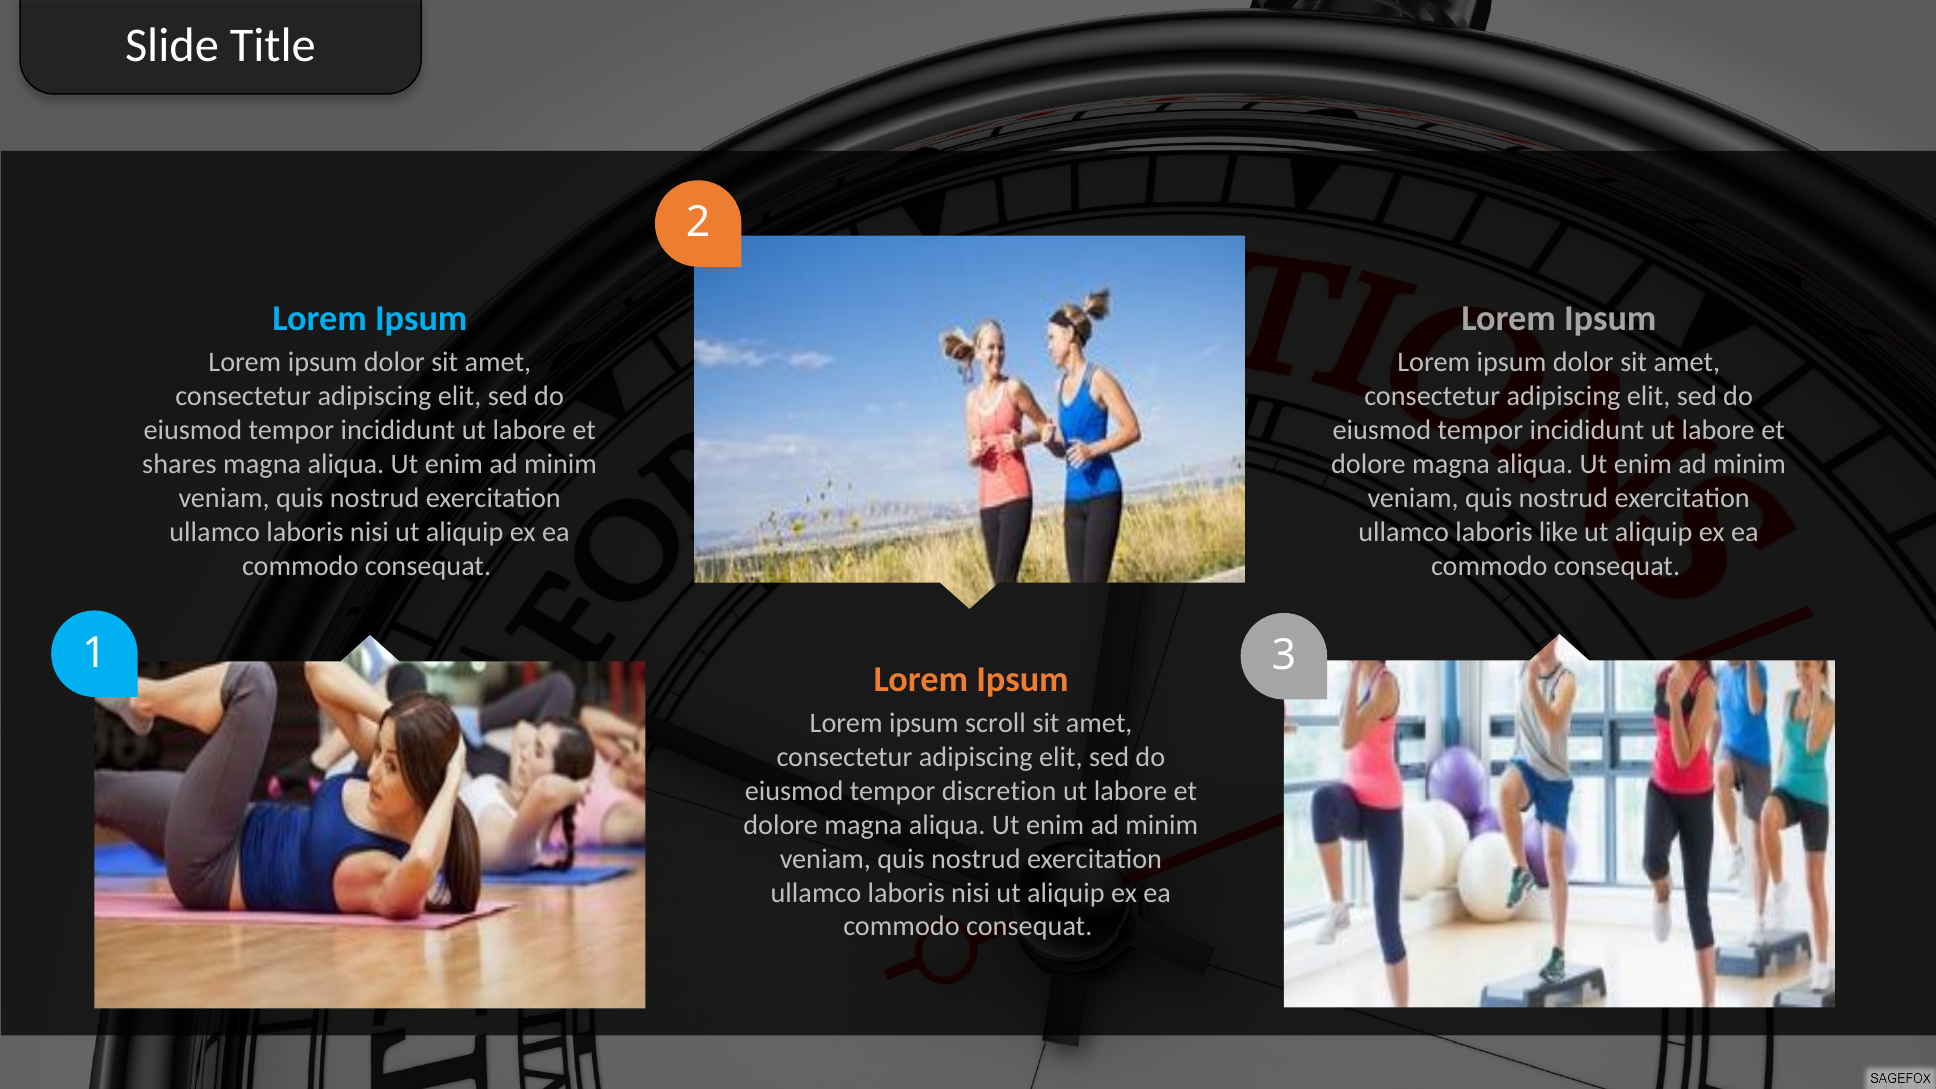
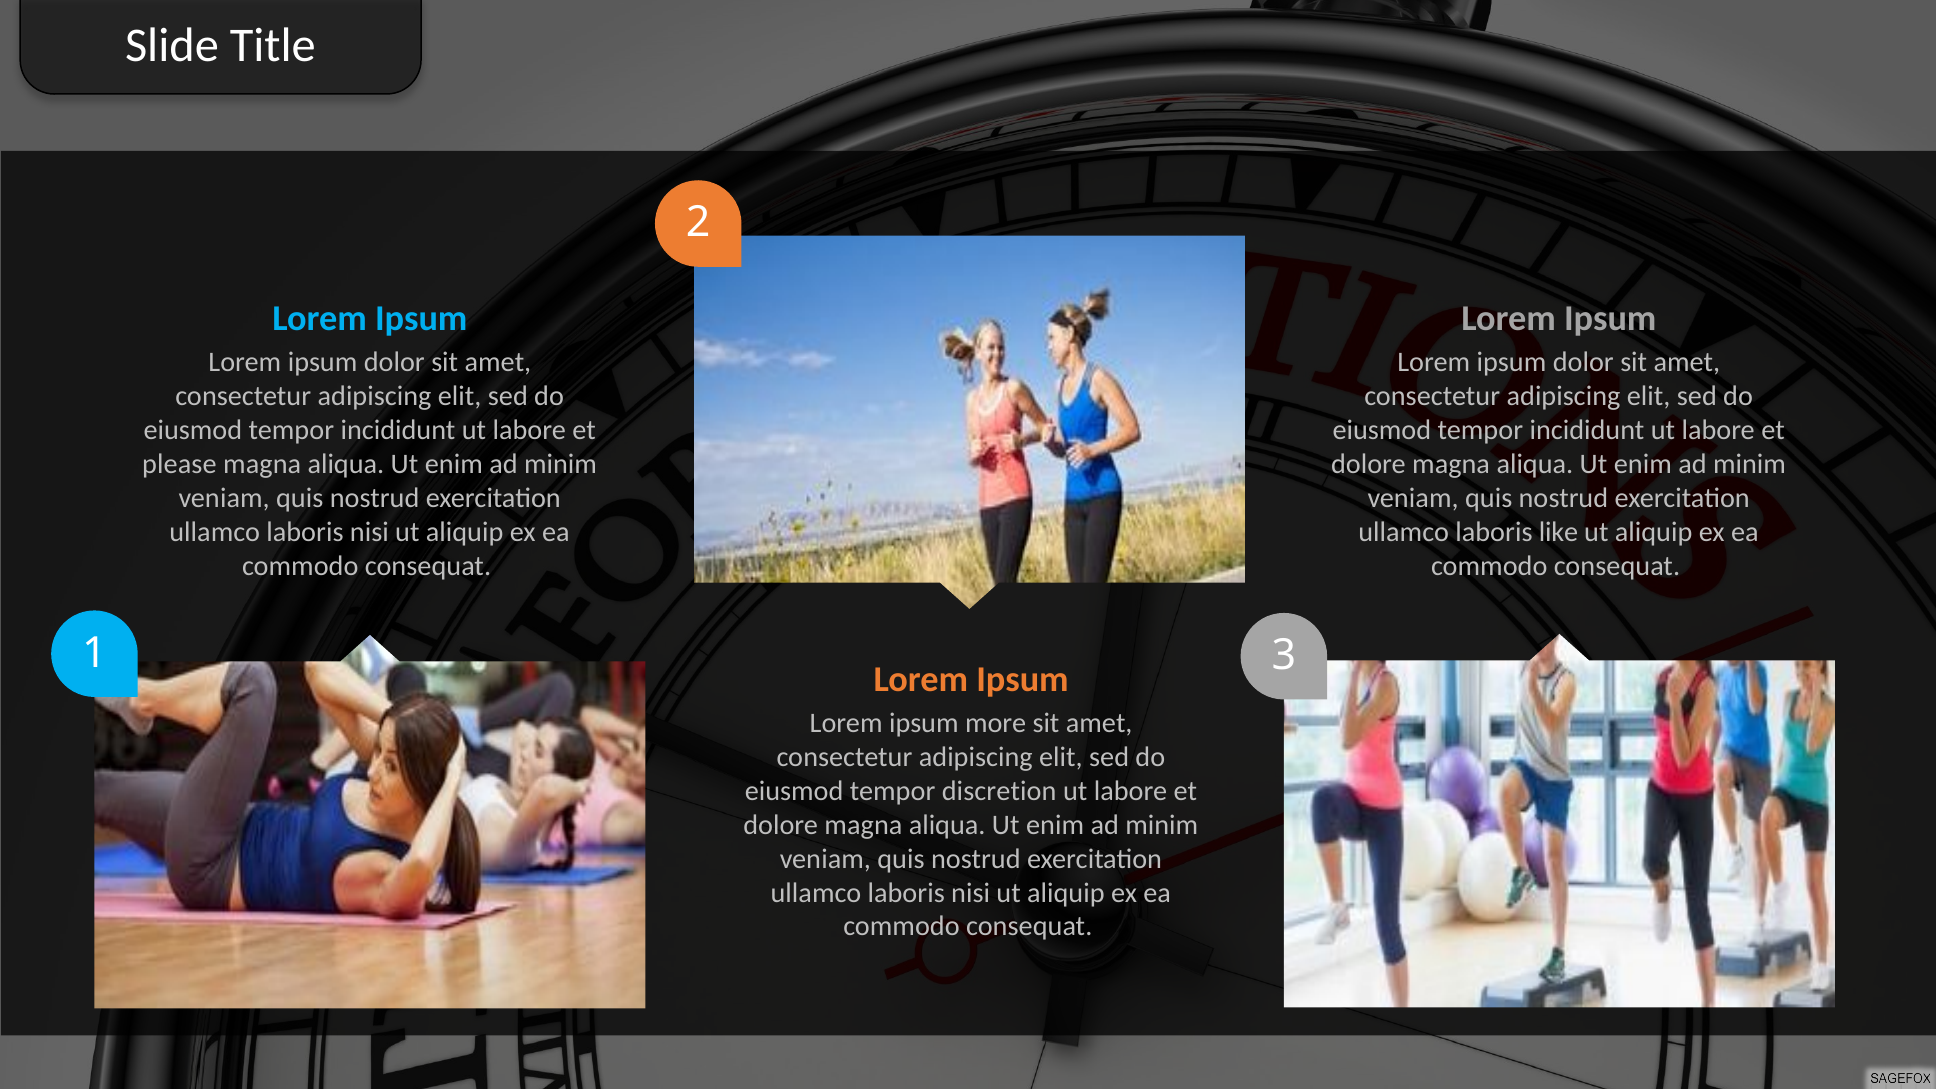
shares: shares -> please (179, 464)
scroll: scroll -> more (996, 723)
